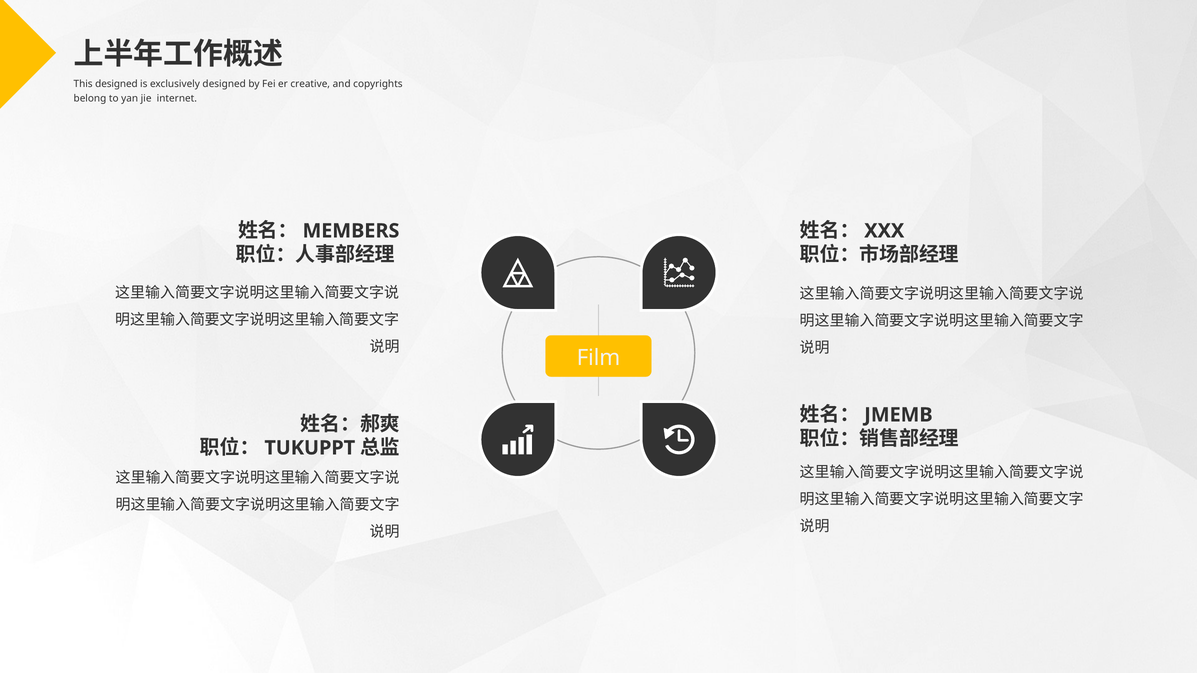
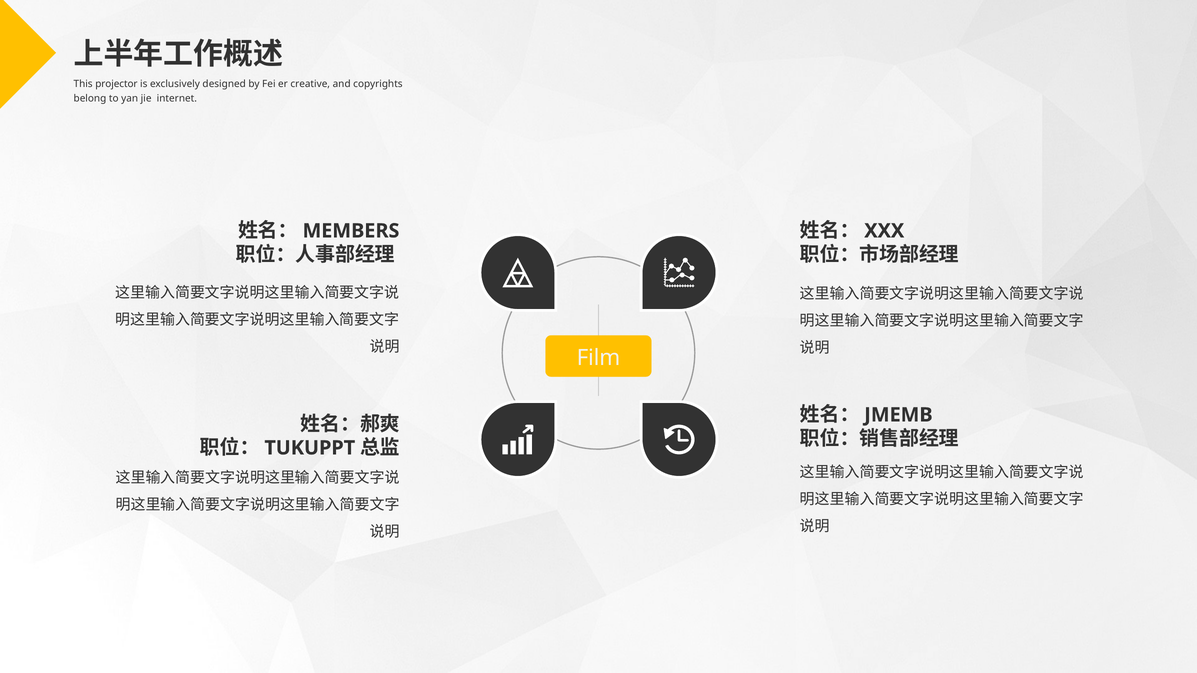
This designed: designed -> projector (116, 84)
